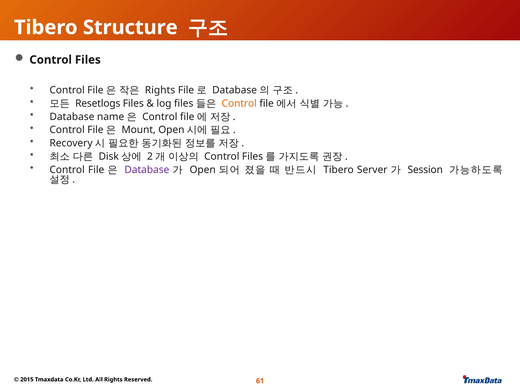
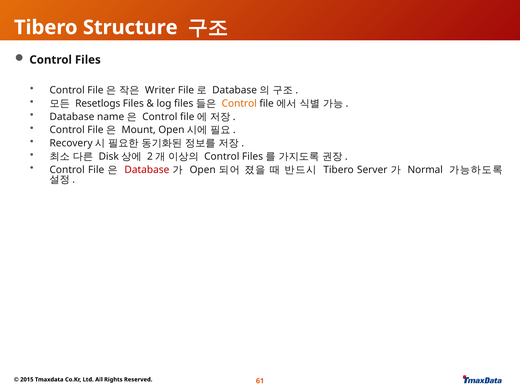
Rights: Rights -> Writer (160, 90)
Database colour: purple -> red (147, 170)
Session: Session -> Normal (425, 170)
